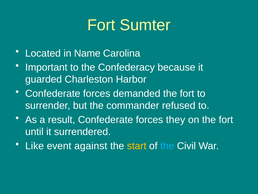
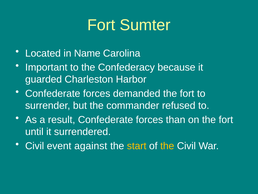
they: they -> than (176, 119)
Like: Like -> Civil (35, 146)
the colour: light blue -> yellow (167, 146)
